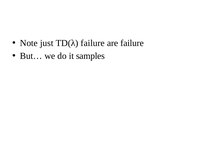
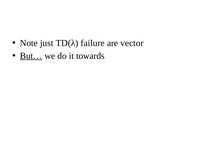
are failure: failure -> vector (132, 43)
But… underline: none -> present (31, 56)
samples: samples -> towards (90, 56)
